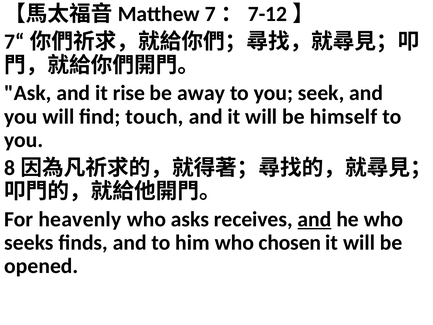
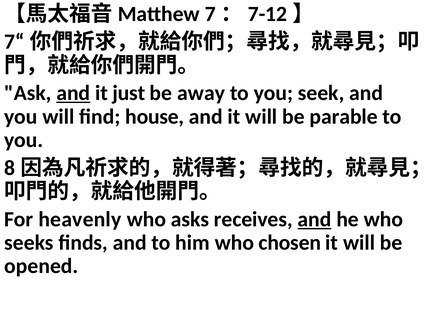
and underline: none -> present (73, 93)
rise: rise -> just (129, 93)
touch: touch -> house (155, 116)
himself: himself -> parable (344, 116)
